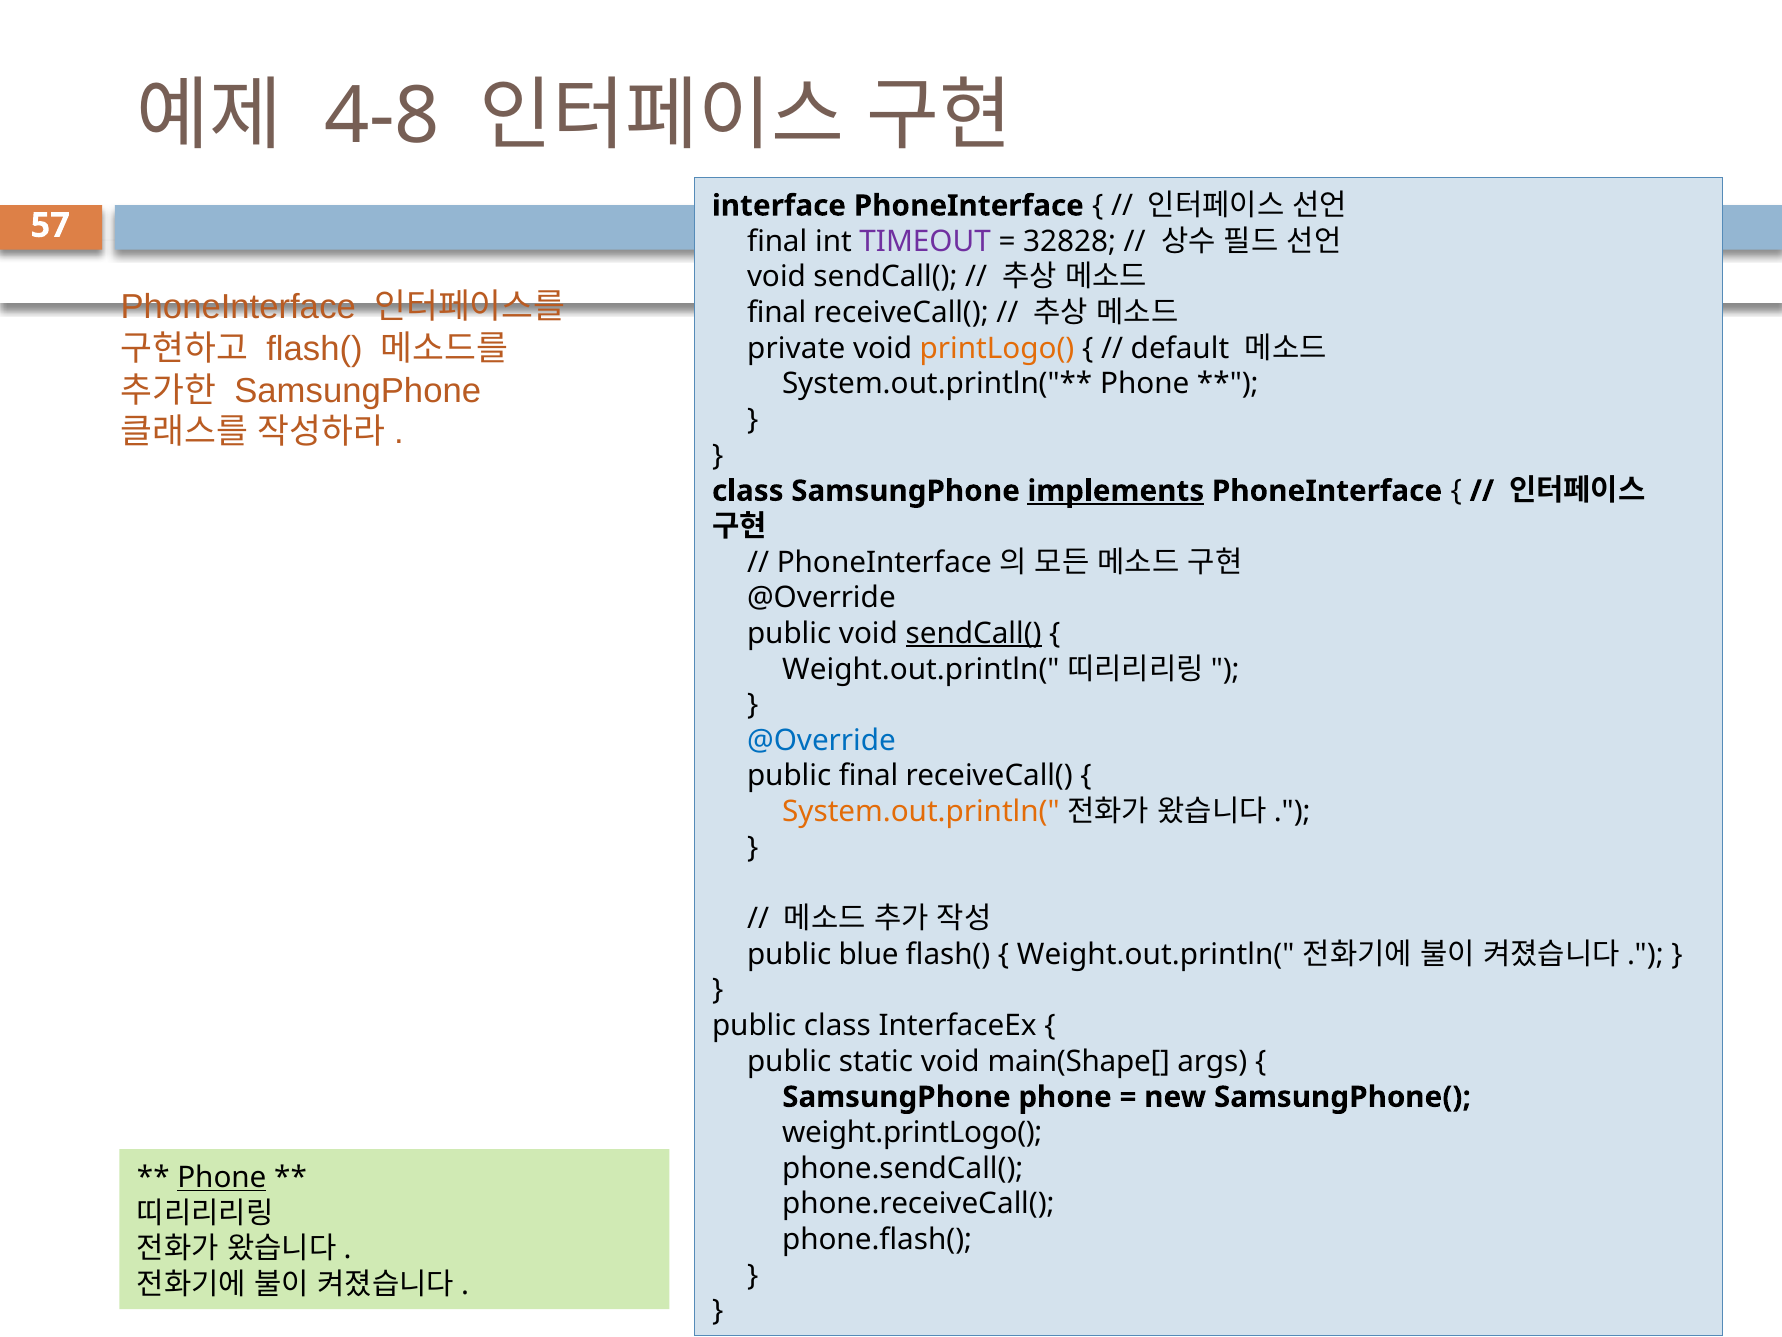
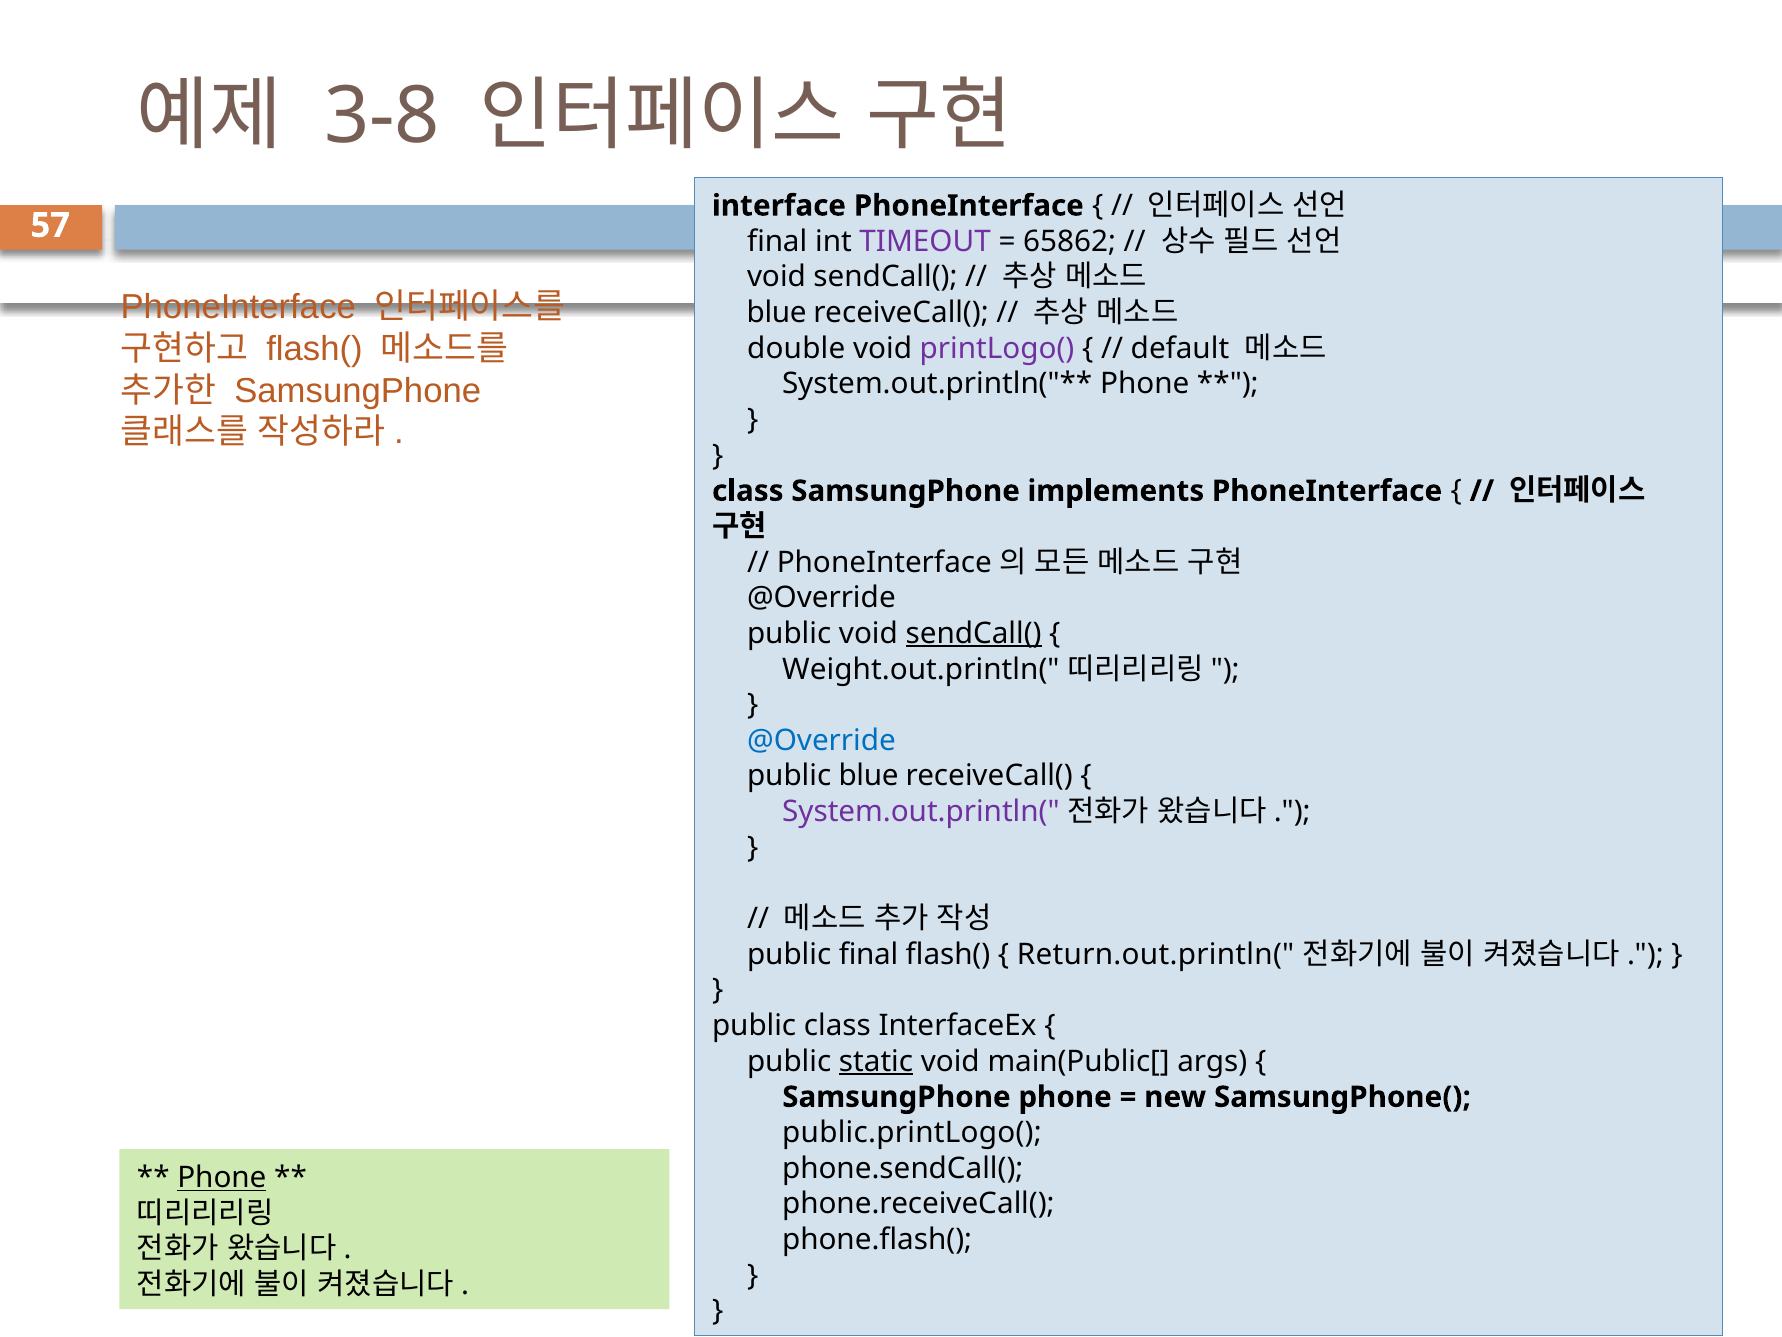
4-8: 4-8 -> 3-8 (382, 116)
32828: 32828 -> 65862 (1070, 241)
final: final -> blue (777, 313)
private: private -> double (796, 348)
printLogo( colour: orange -> purple (997, 348)
implements underline: present -> none (1116, 491)
public final: final -> blue (869, 776)
System.out.println( colour: orange -> purple (921, 812)
public blue: blue -> final (869, 954)
Weight.out.println(: Weight.out.println( -> Return.out.println( (1156, 954)
static underline: none -> present (876, 1061)
main(Shape[: main(Shape[ -> main(Public[ (1079, 1061)
weight.printLogo(: weight.printLogo( -> public.printLogo( (912, 1132)
